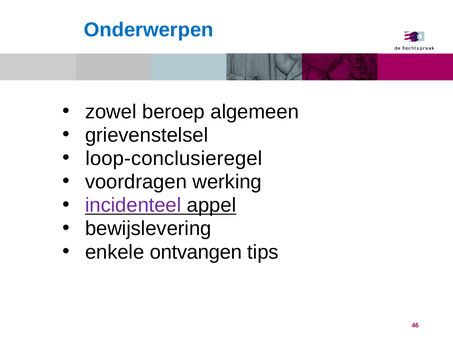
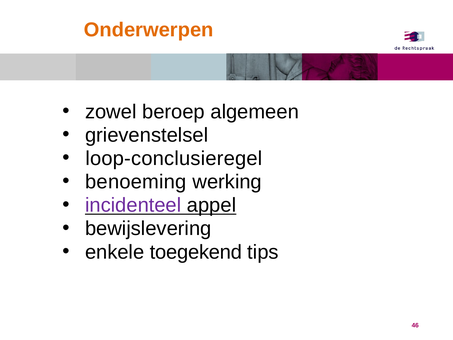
Onderwerpen colour: blue -> orange (149, 30)
voordragen: voordragen -> benoeming (136, 182)
ontvangen: ontvangen -> toegekend (196, 252)
